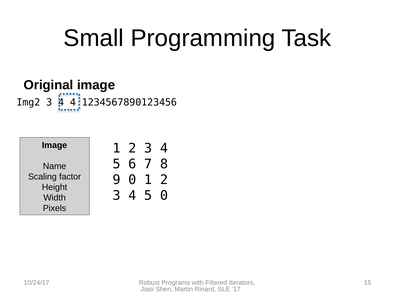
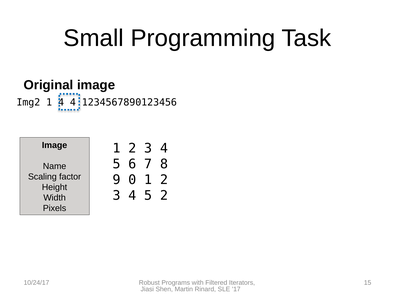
Img2 3: 3 -> 1 (49, 102)
5 0: 0 -> 2 (164, 196)
